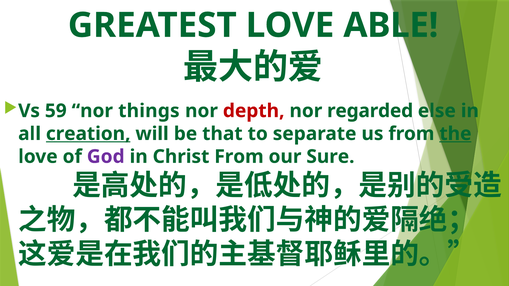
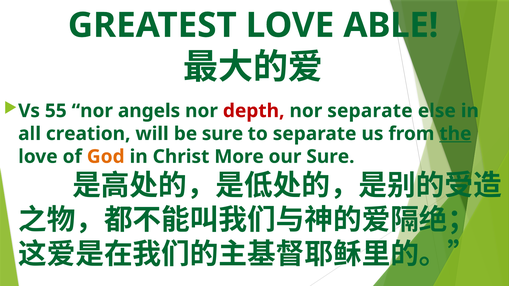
59: 59 -> 55 (56, 111)
things: things -> angels (149, 111)
nor regarded: regarded -> separate (370, 111)
creation underline: present -> none (88, 134)
be that: that -> sure (223, 134)
God colour: purple -> orange (106, 157)
Christ From: From -> More (239, 157)
